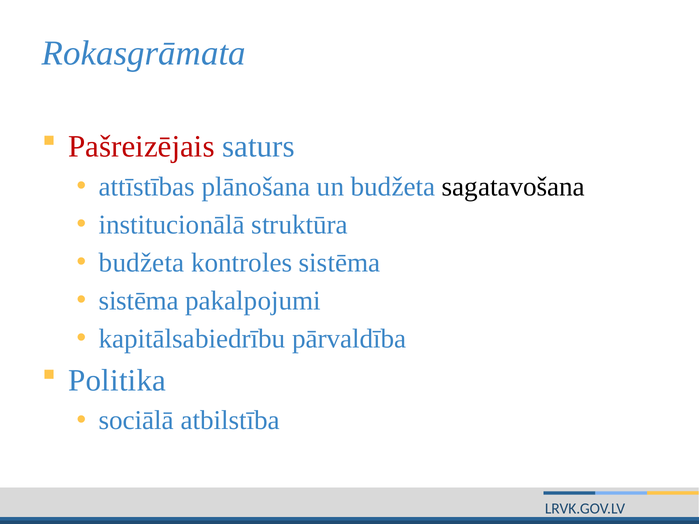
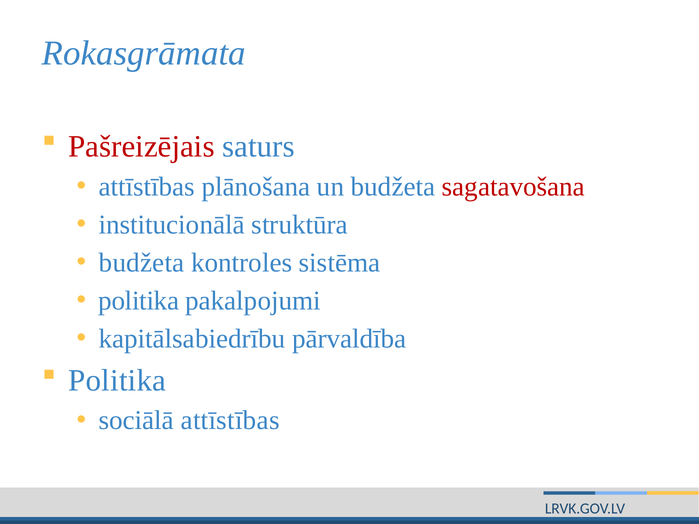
sagatavošana colour: black -> red (513, 187)
sistēma: sistēma -> politika (139, 301)
sociālā atbilstība: atbilstība -> attīstības (230, 421)
